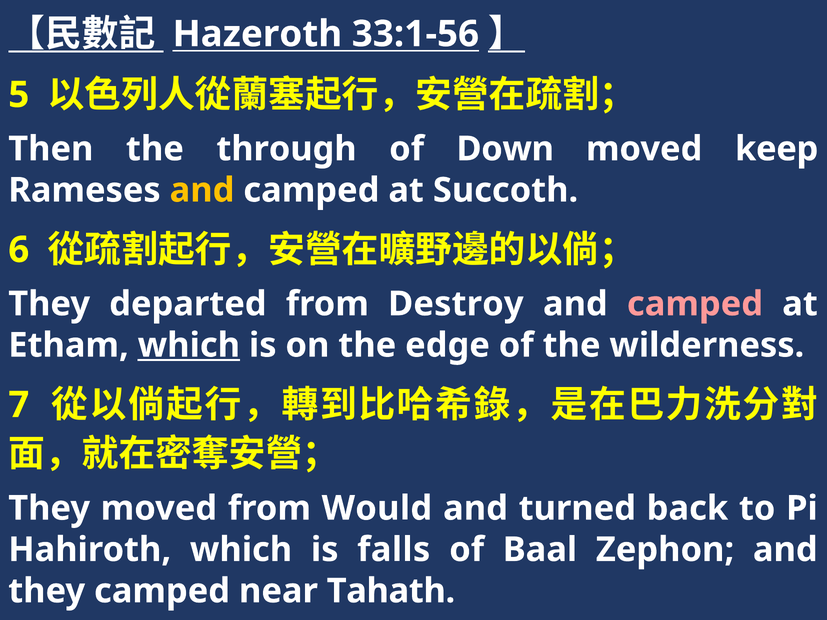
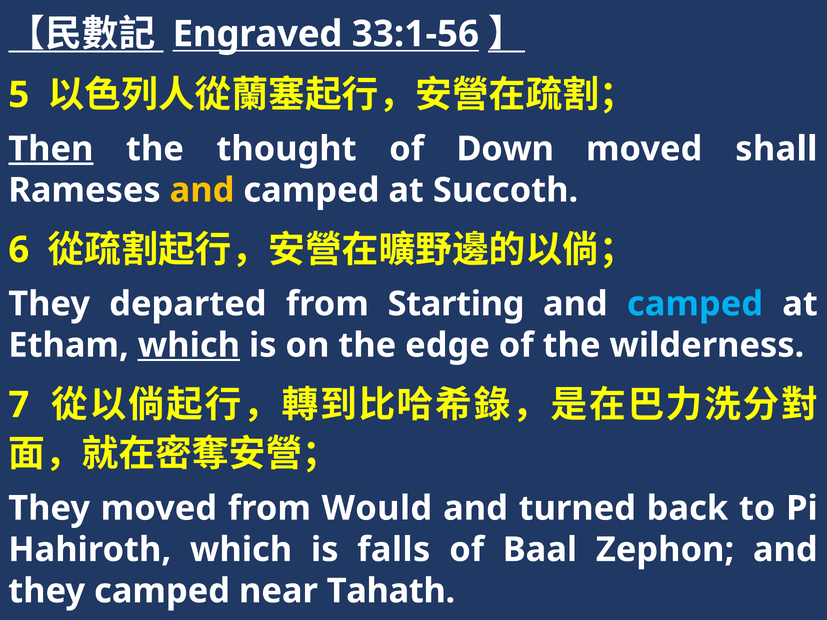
Hazeroth: Hazeroth -> Engraved (258, 34)
Then underline: none -> present (51, 149)
through: through -> thought (286, 149)
keep: keep -> shall (776, 149)
Destroy: Destroy -> Starting (456, 304)
camped colour: pink -> light blue (695, 304)
